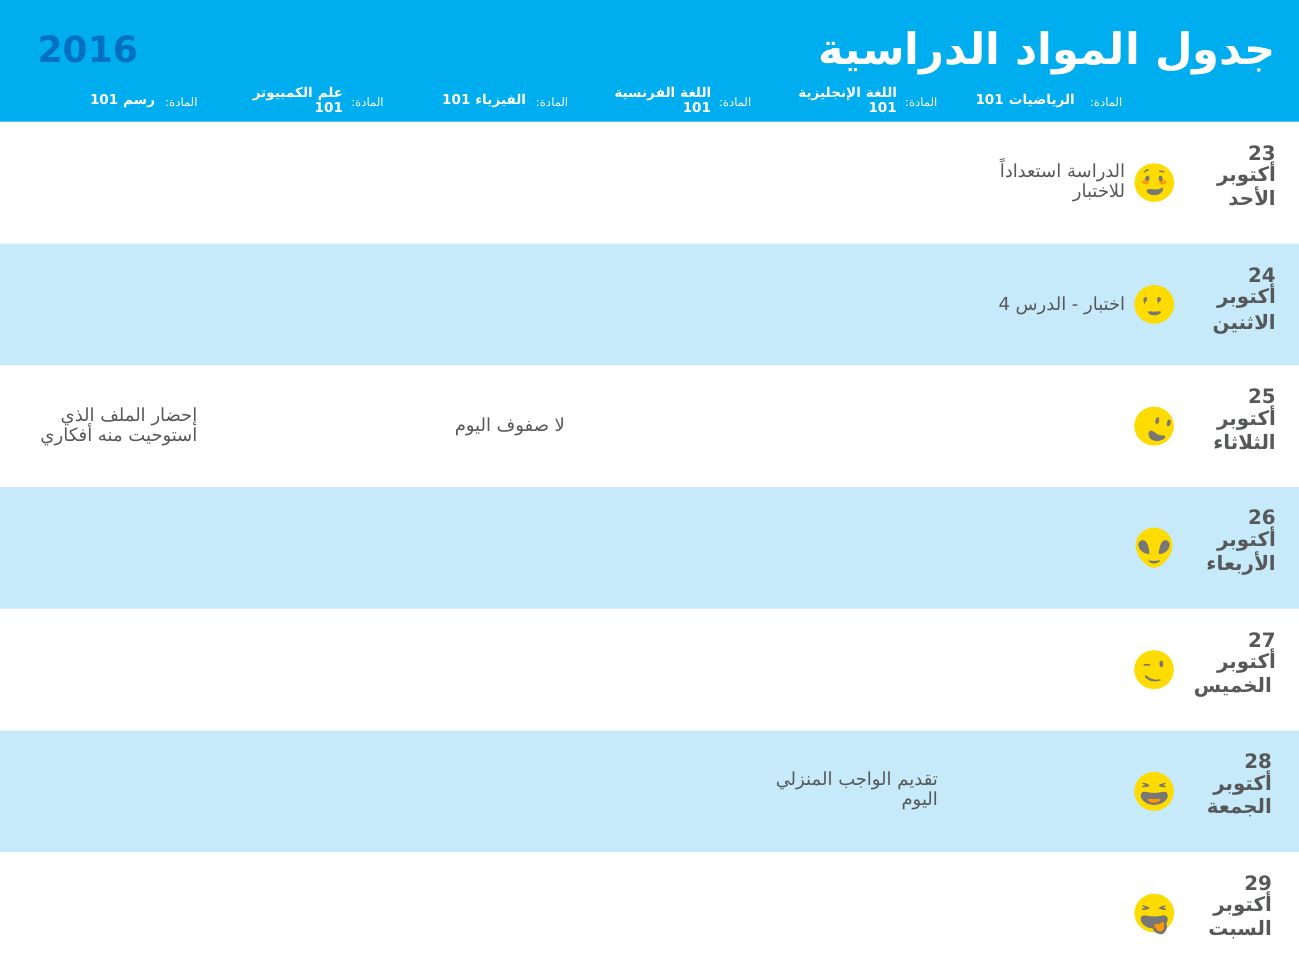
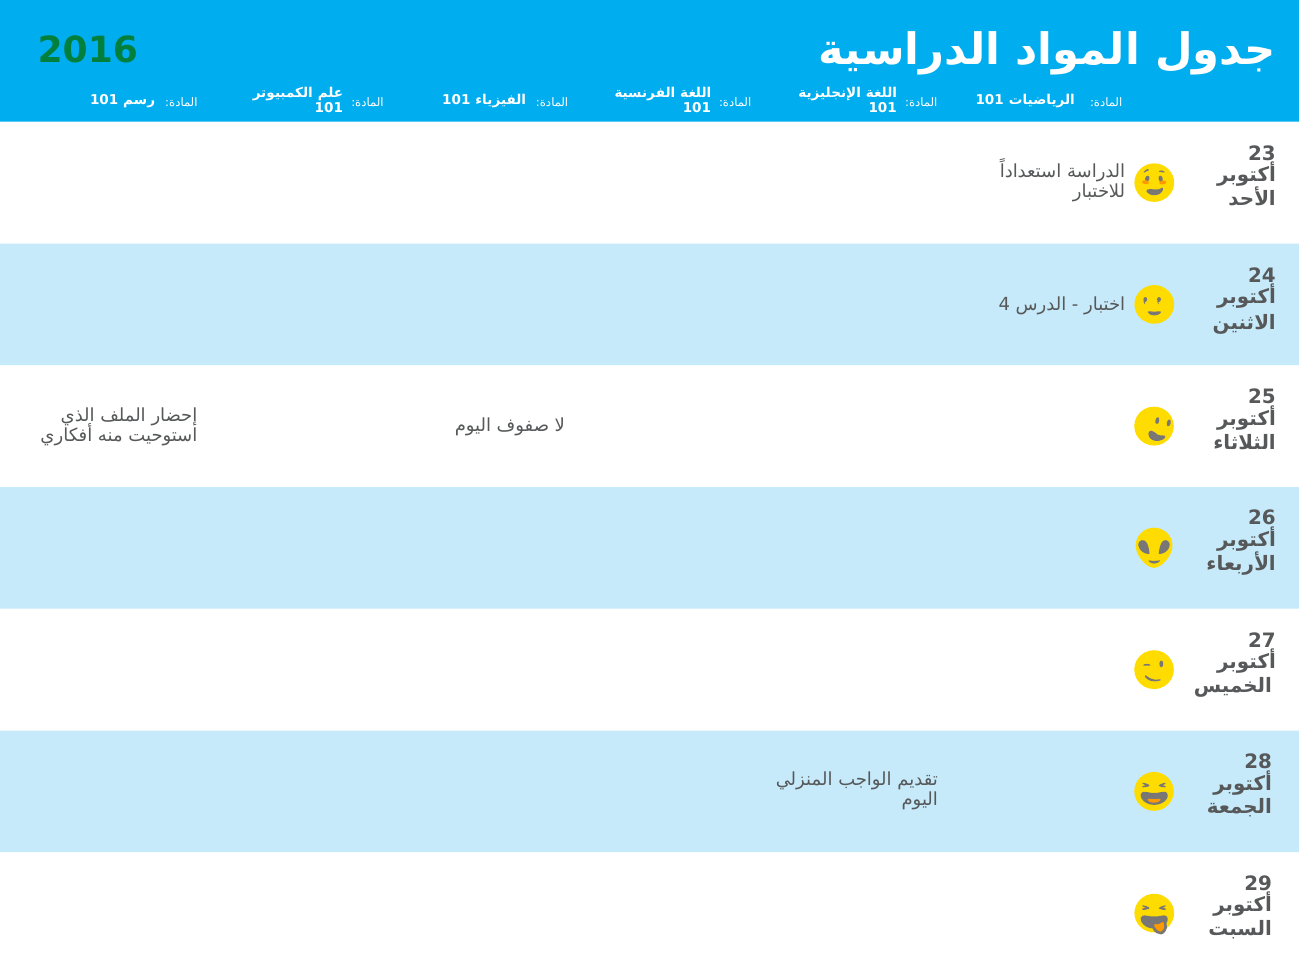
2016 colour: blue -> green (88, 51)
